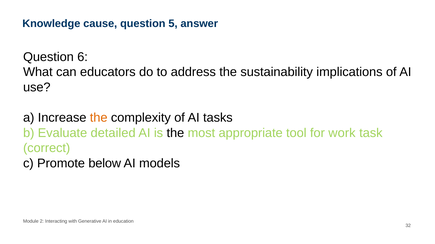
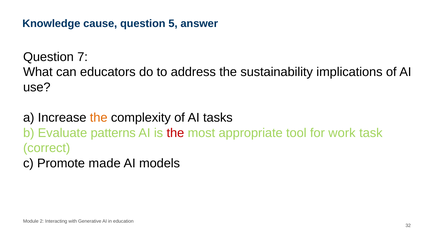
6: 6 -> 7 (83, 57)
detailed: detailed -> patterns (113, 133)
the colour: black -> red (175, 133)
below: below -> made (105, 164)
